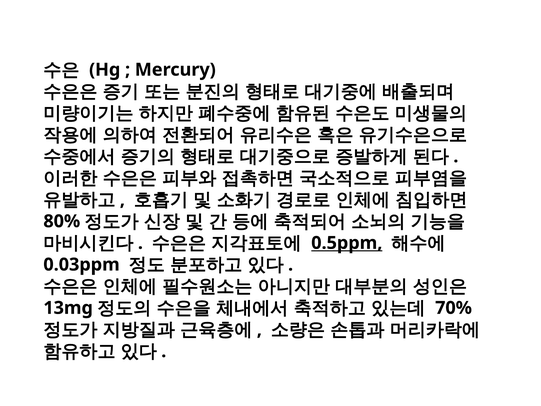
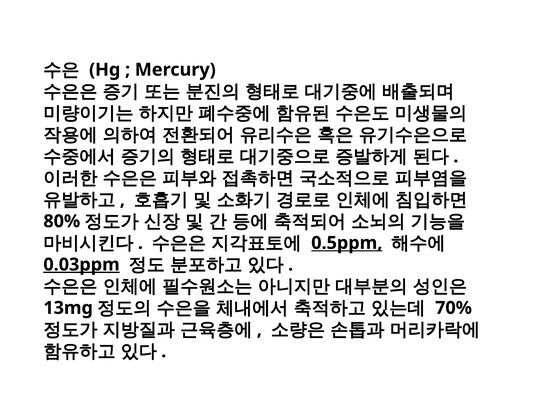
0.03ppm underline: none -> present (82, 264)
